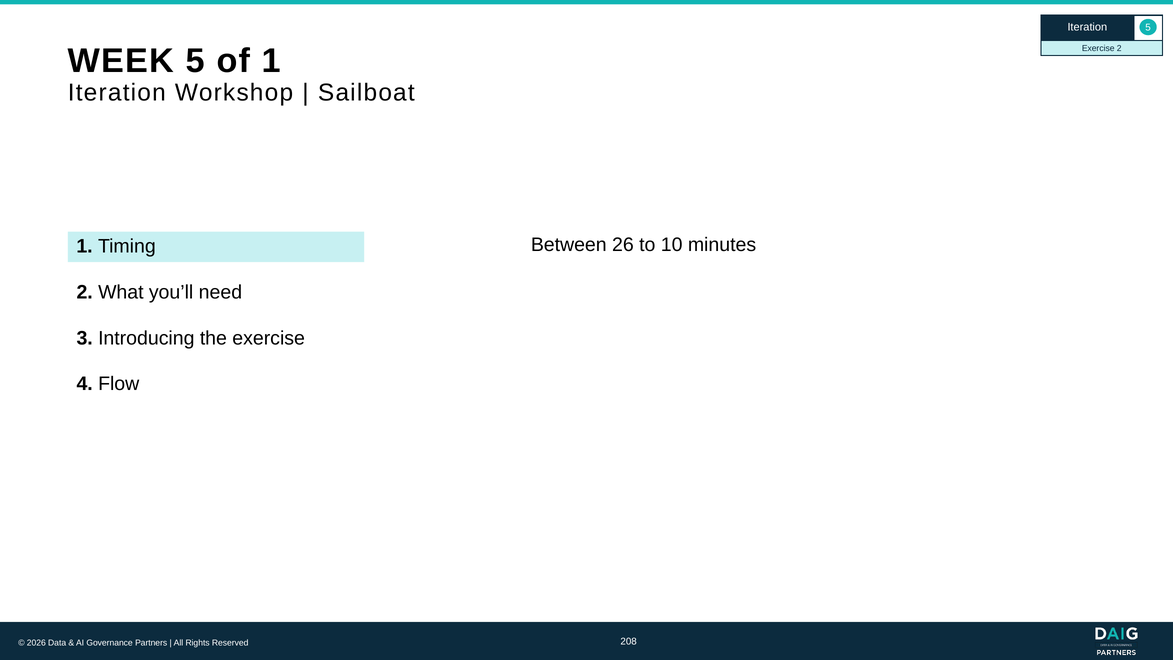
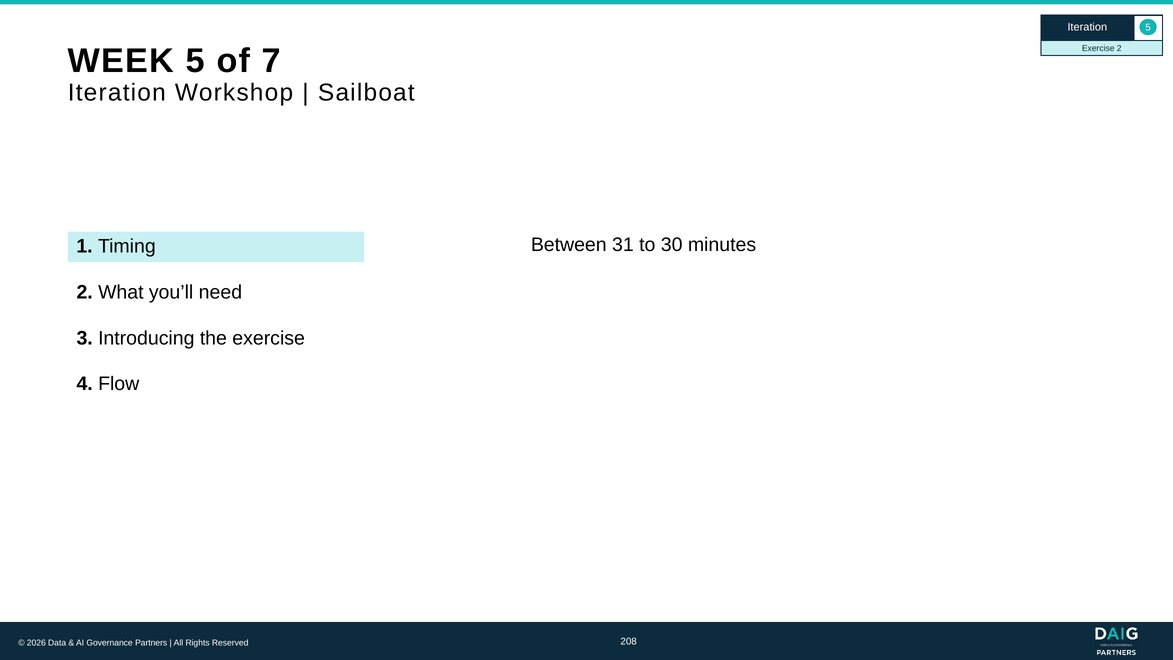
of 1: 1 -> 7 (271, 61)
26: 26 -> 31 (623, 245)
10: 10 -> 30 (672, 245)
